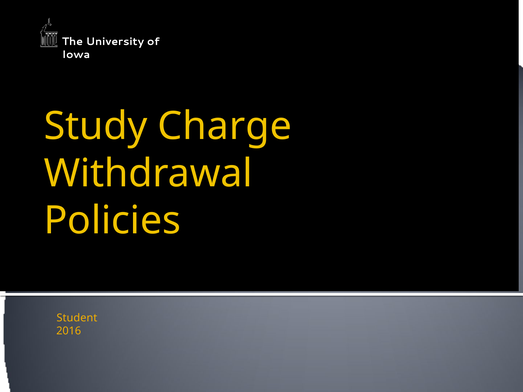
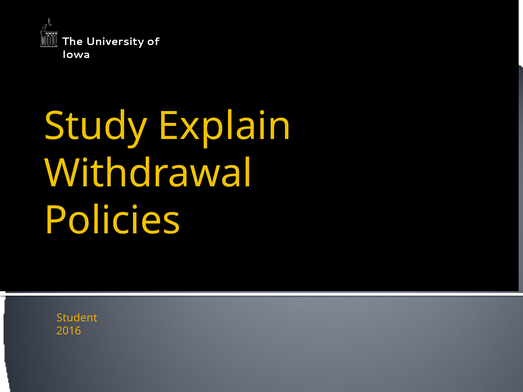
Charge: Charge -> Explain (225, 126)
